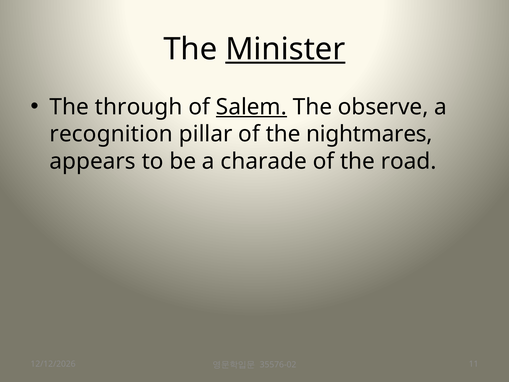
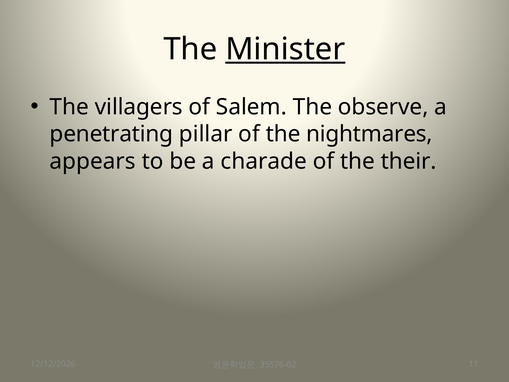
through: through -> villagers (139, 107)
Salem underline: present -> none (251, 107)
recognition: recognition -> penetrating (111, 134)
road: road -> their (409, 161)
